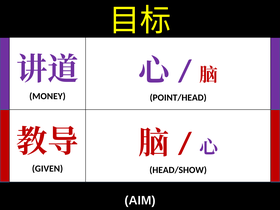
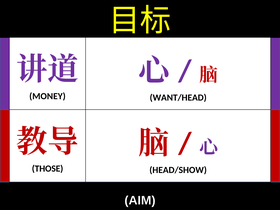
POINT/HEAD: POINT/HEAD -> WANT/HEAD (178, 98)
GIVEN: GIVEN -> THOSE (48, 169)
